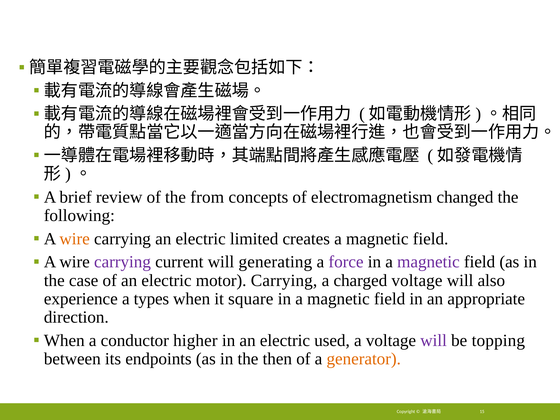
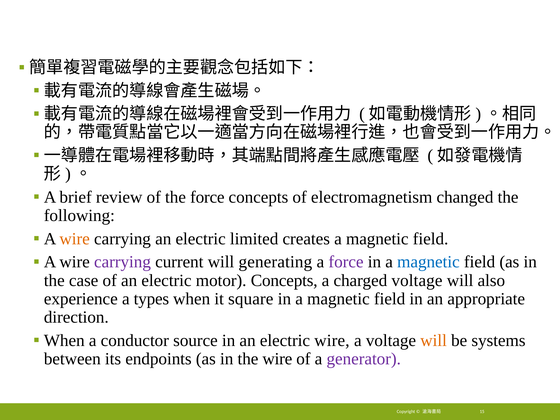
the from: from -> force (207, 197)
magnetic colour: purple -> blue (428, 262)
motor Carrying: Carrying -> Concepts (284, 280)
higher: higher -> source (195, 340)
electric used: used -> wire (332, 340)
will colour: purple -> orange (434, 340)
topping: topping -> systems (498, 340)
the then: then -> wire (277, 359)
generator colour: orange -> purple (364, 359)
